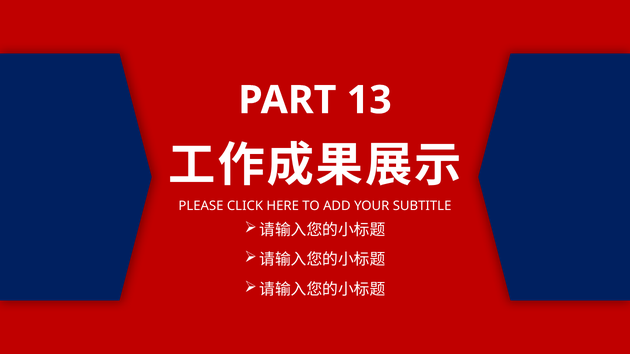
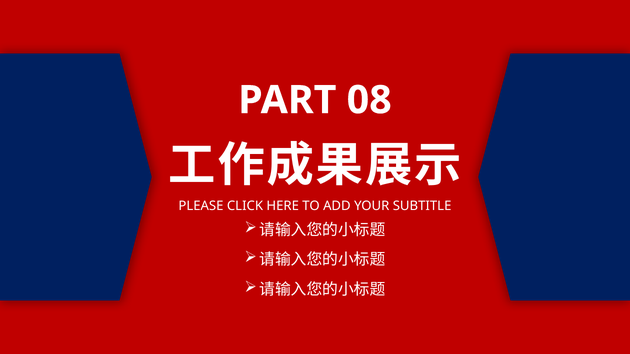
13: 13 -> 08 (369, 100)
